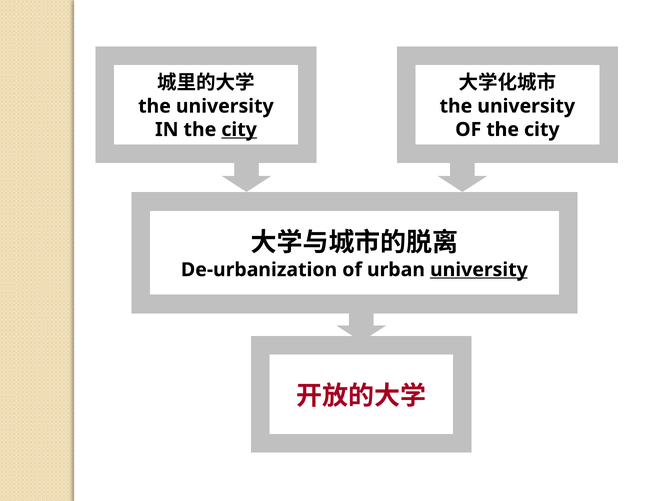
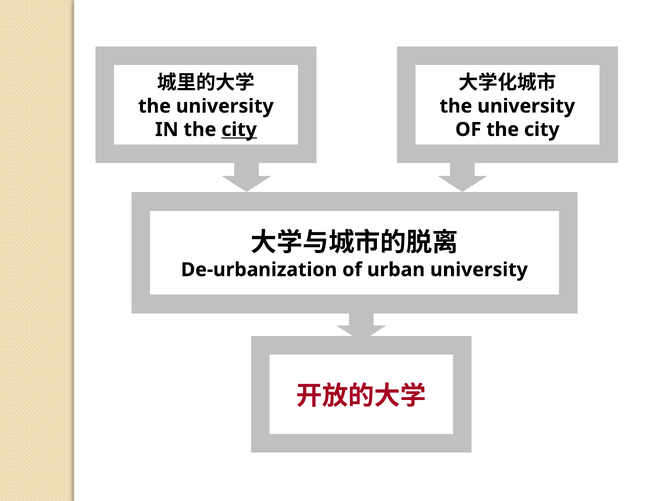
university underline: present -> none (479, 270)
